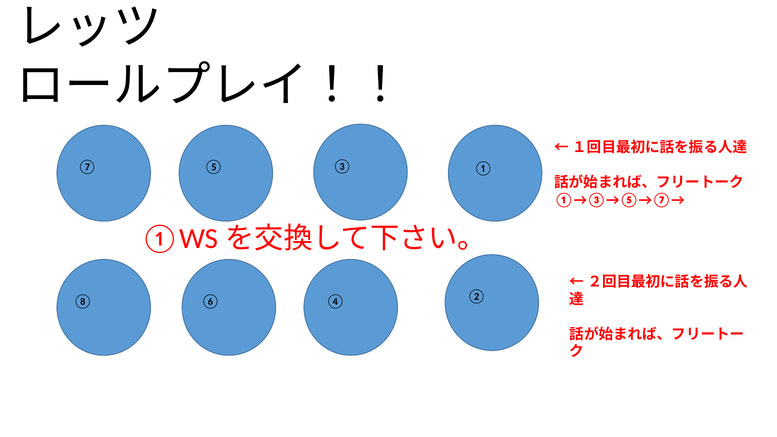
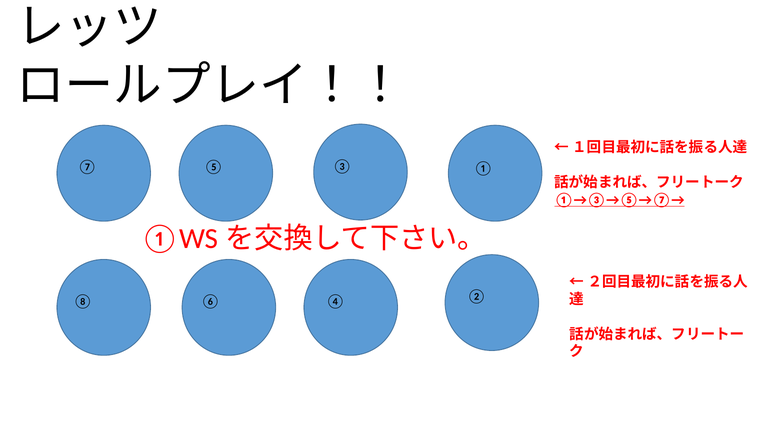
①→③→⑤→⑦→ underline: none -> present (619, 200)
